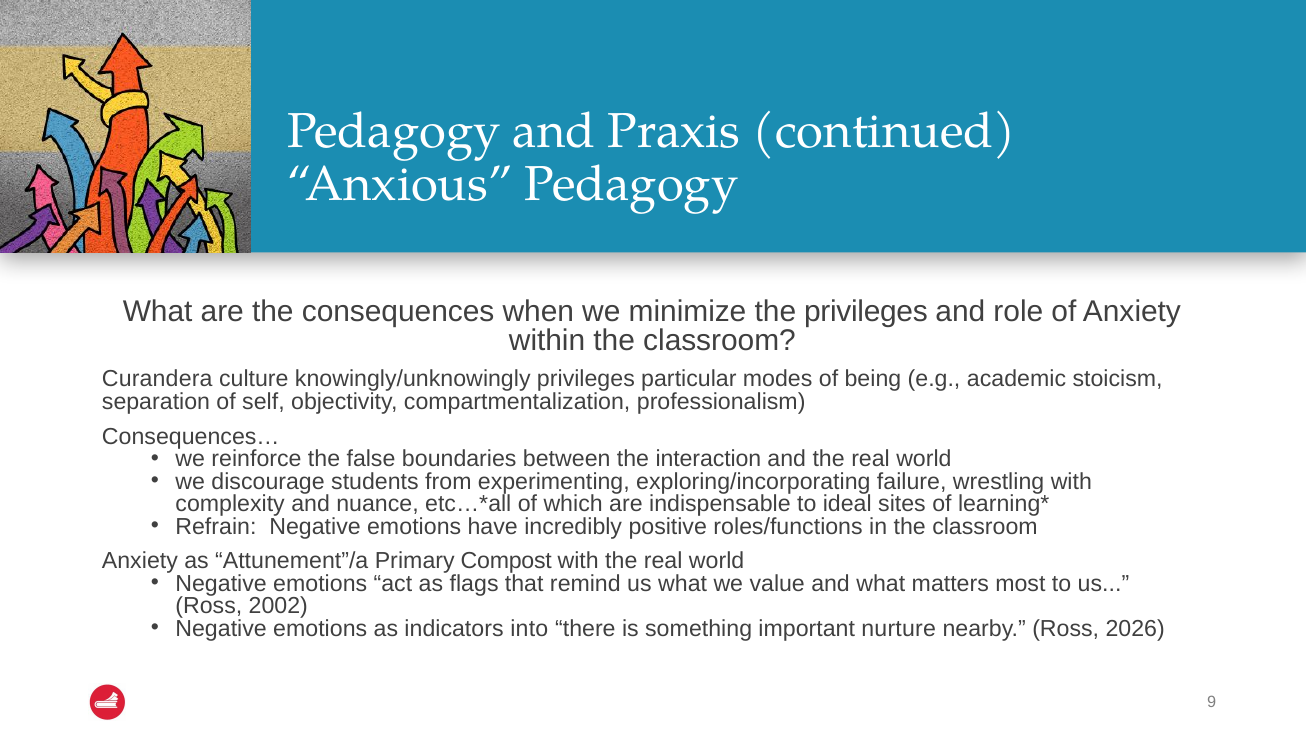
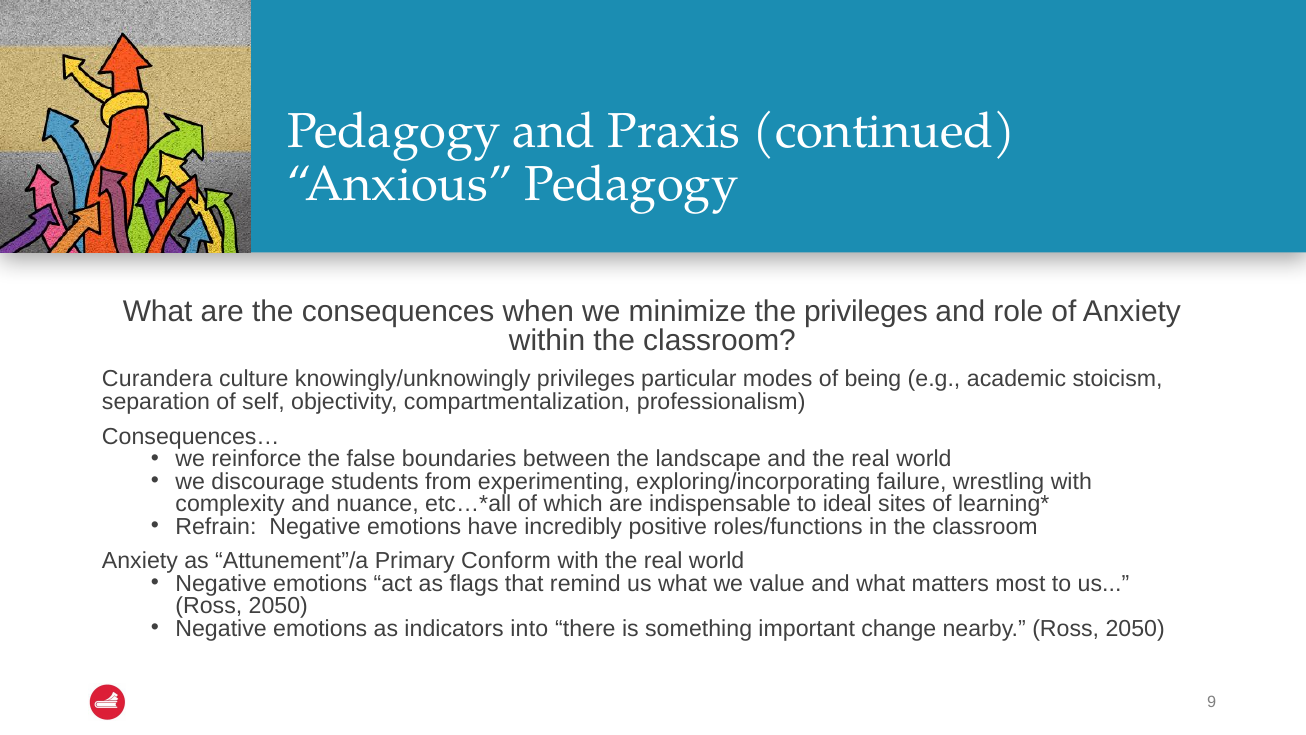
interaction: interaction -> landscape (708, 459)
Compost: Compost -> Conform (506, 561)
2002: 2002 -> 2050 (278, 606)
nurture: nurture -> change (899, 628)
nearby Ross 2026: 2026 -> 2050 (1135, 628)
